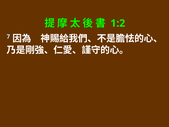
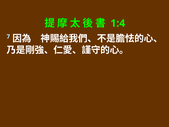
1:2: 1:2 -> 1:4 (118, 23)
